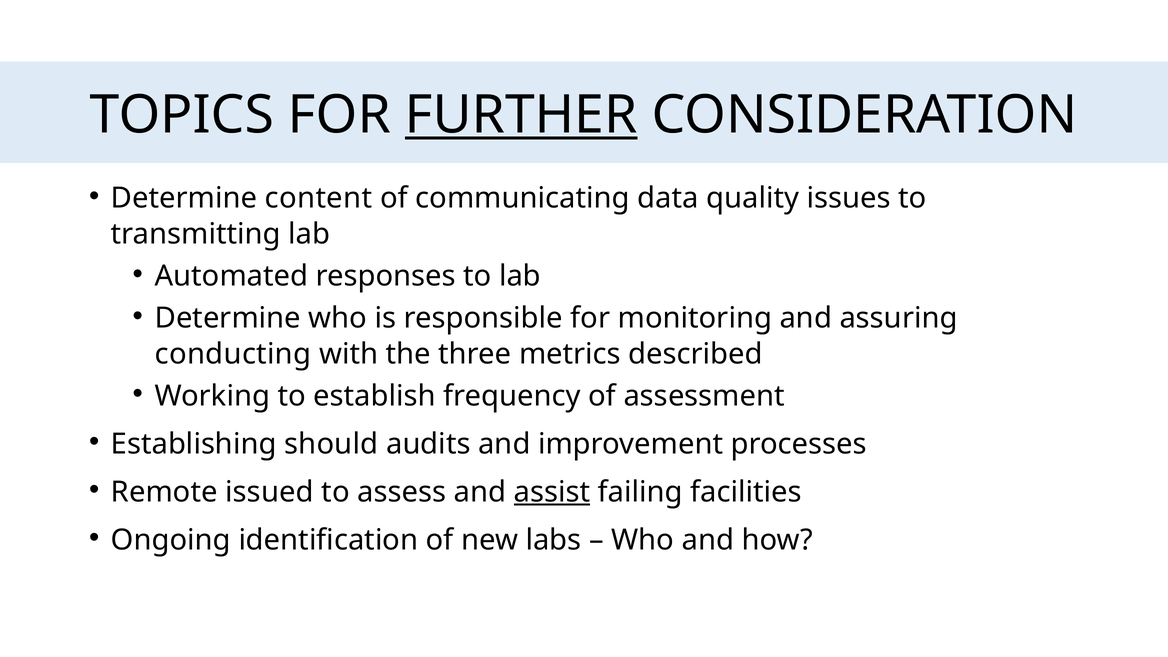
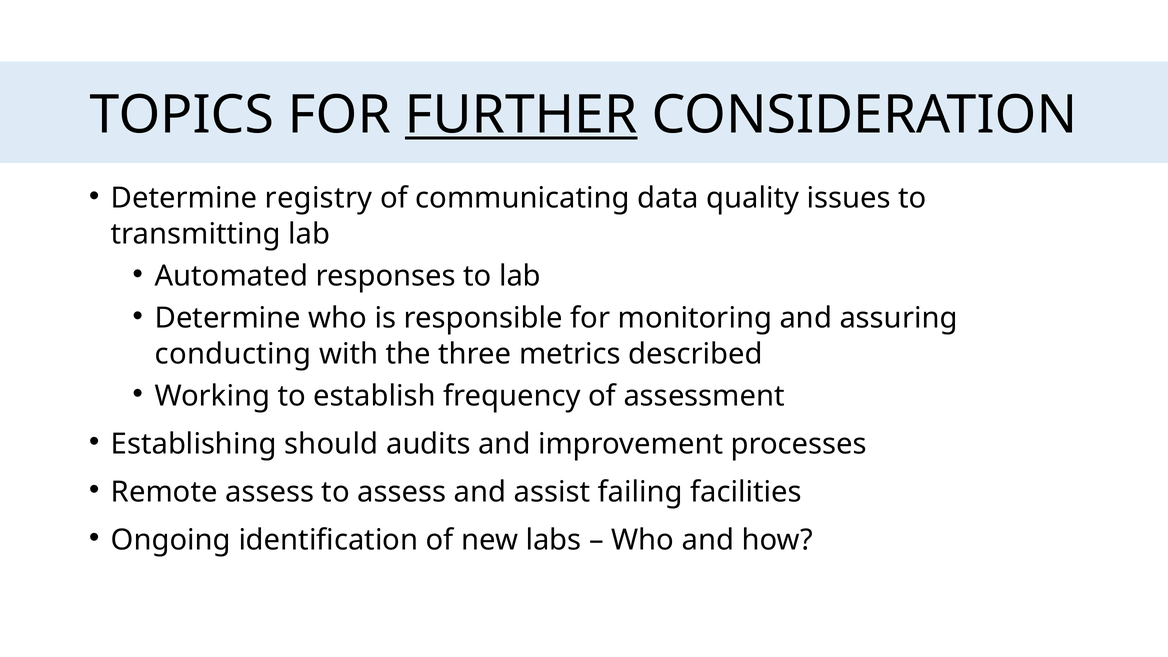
content: content -> registry (319, 198)
Remote issued: issued -> assess (270, 492)
assist underline: present -> none (552, 492)
